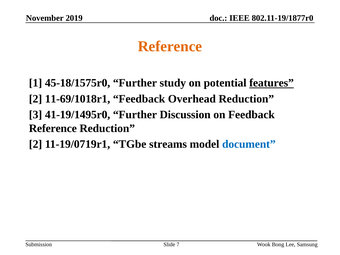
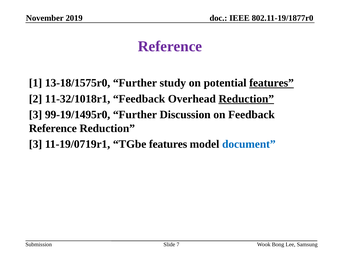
Reference colour: orange -> purple (170, 46)
45-18/1575r0: 45-18/1575r0 -> 13-18/1575r0 (78, 83)
11-69/1018r1: 11-69/1018r1 -> 11-32/1018r1 (78, 99)
Reduction underline: none -> present (246, 99)
41-19/1495r0: 41-19/1495r0 -> 99-19/1495r0 (78, 115)
2: 2 -> 3 (36, 144)
TGbe streams: streams -> features (168, 144)
